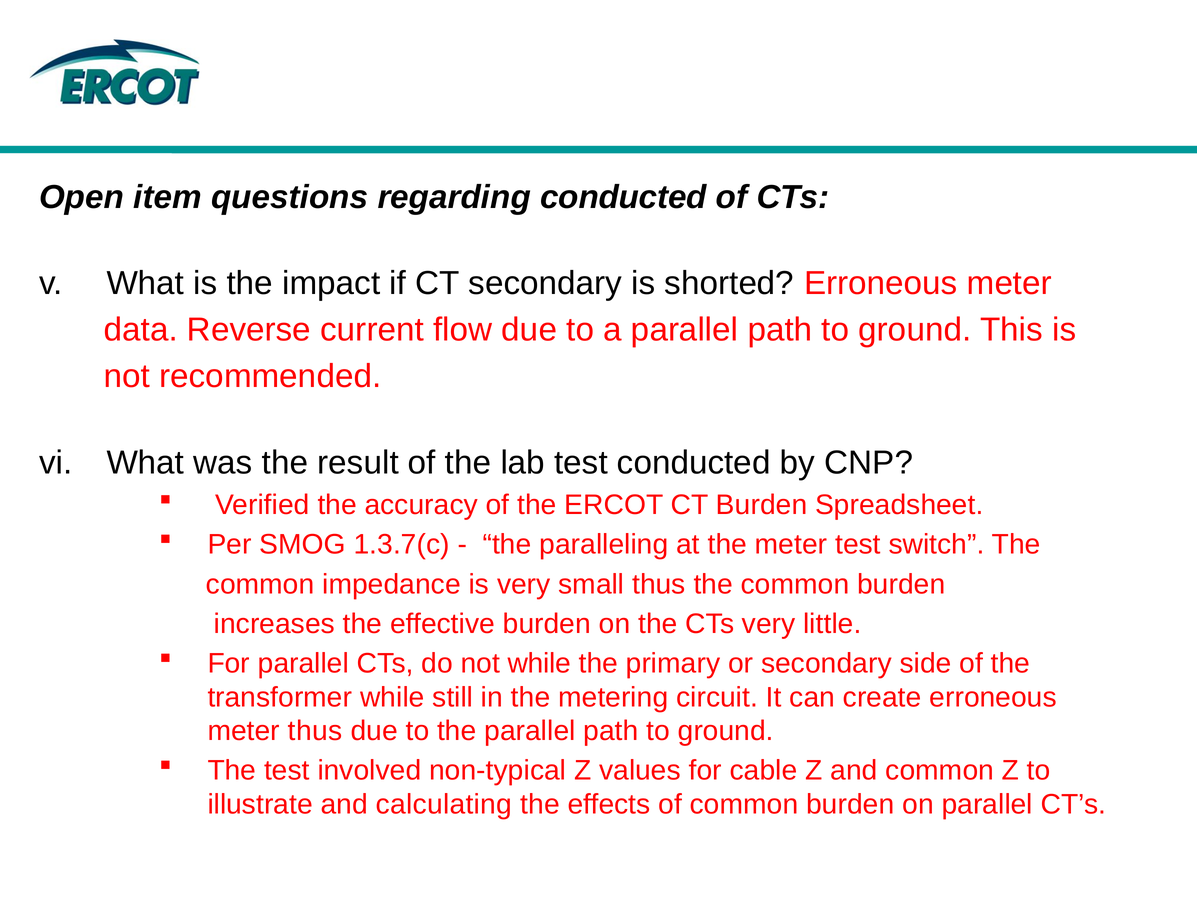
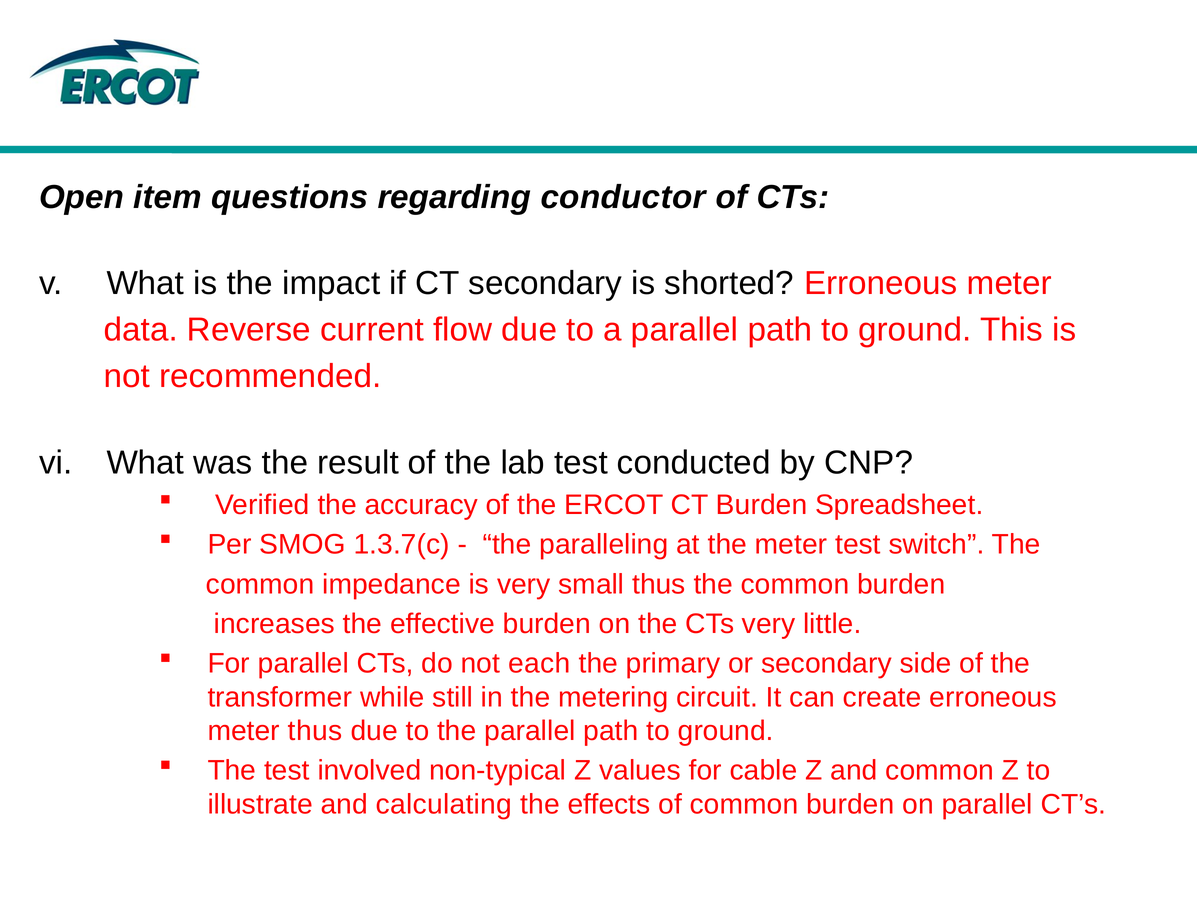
regarding conducted: conducted -> conductor (623, 197)
not while: while -> each (539, 664)
